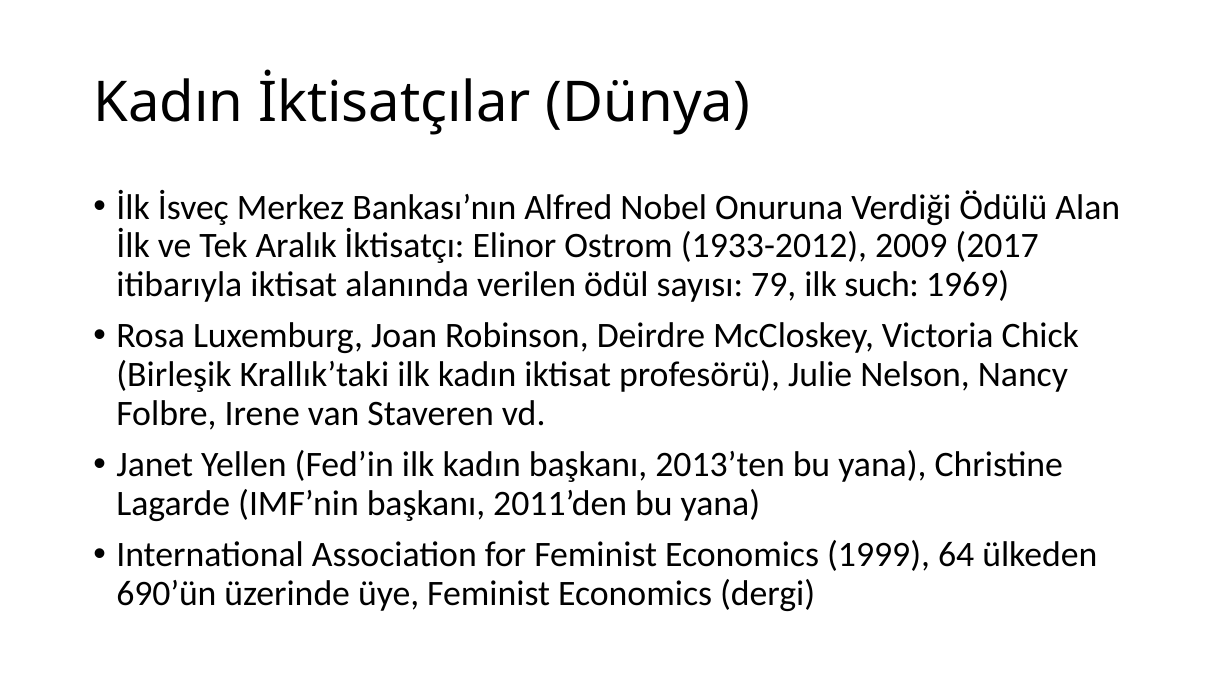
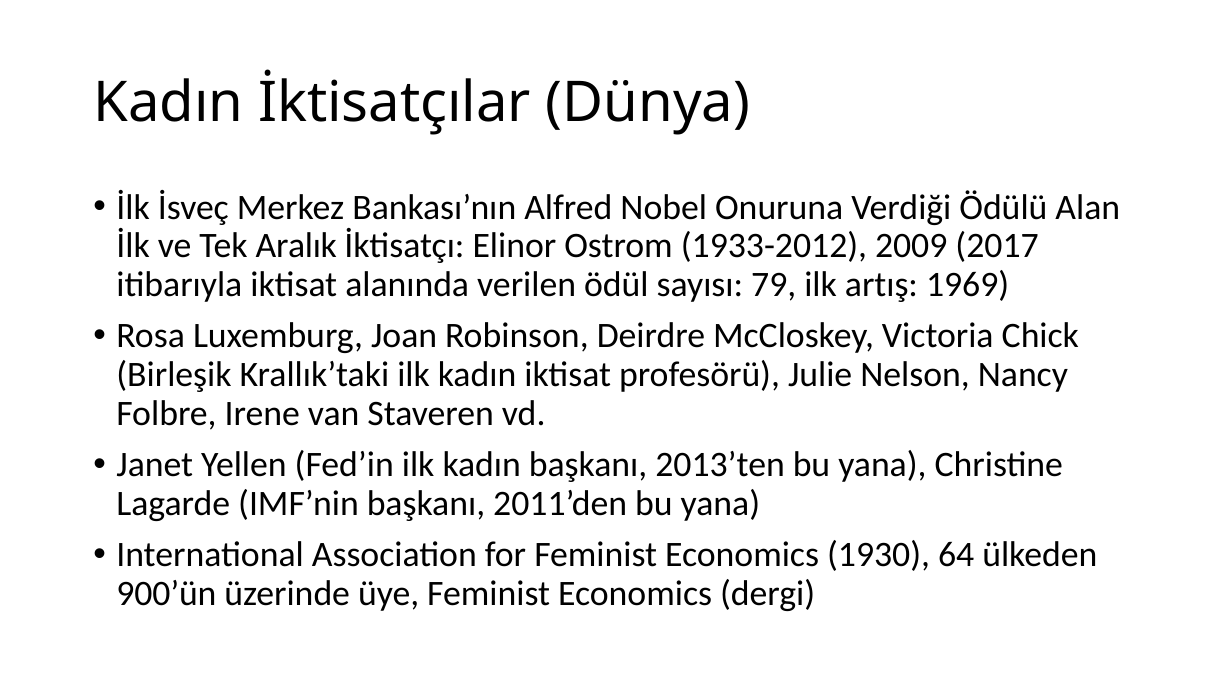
such: such -> artış (881, 285)
1999: 1999 -> 1930 (879, 555)
690’ün: 690’ün -> 900’ün (166, 593)
